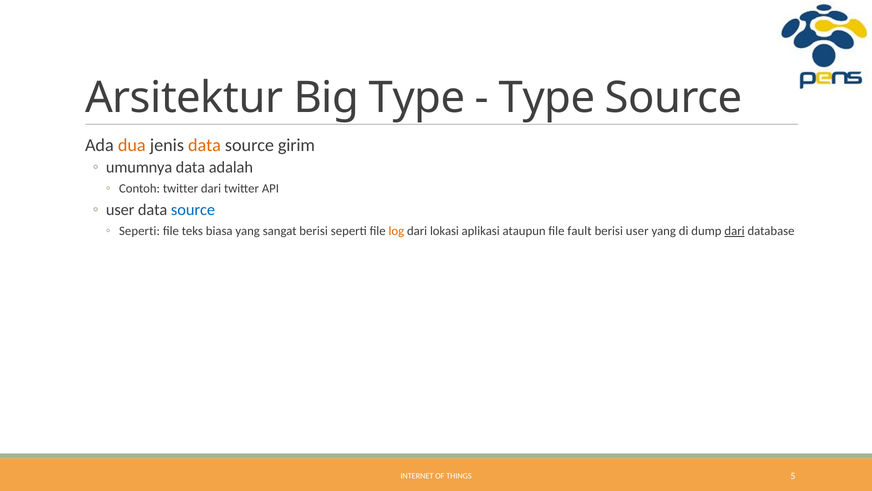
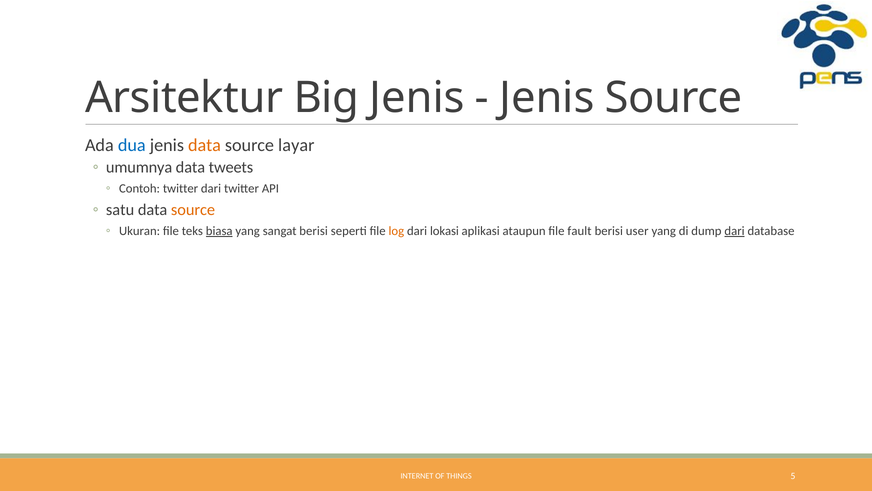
Big Type: Type -> Jenis (417, 98)
Type: Type -> Jenis (547, 98)
dua colour: orange -> blue (132, 145)
girim: girim -> layar (296, 145)
adalah: adalah -> tweets (231, 167)
user: user -> satu (120, 210)
source colour: blue -> orange (193, 210)
Seperti: Seperti -> Ukuran (140, 231)
biasa underline: none -> present (219, 231)
